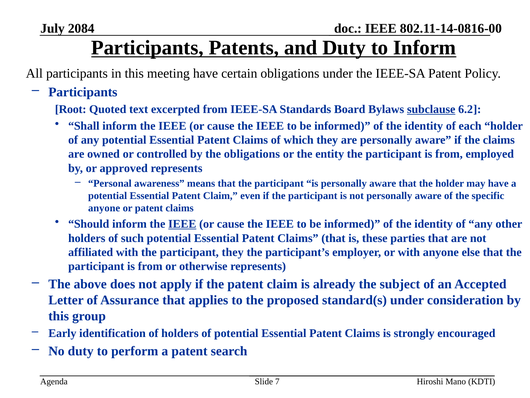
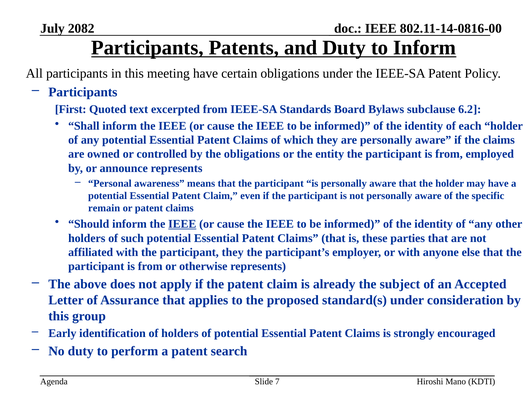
2084: 2084 -> 2082 (81, 28)
Root: Root -> First (71, 109)
subclause underline: present -> none (431, 109)
approved: approved -> announce (124, 168)
anyone: anyone -> remain (104, 208)
